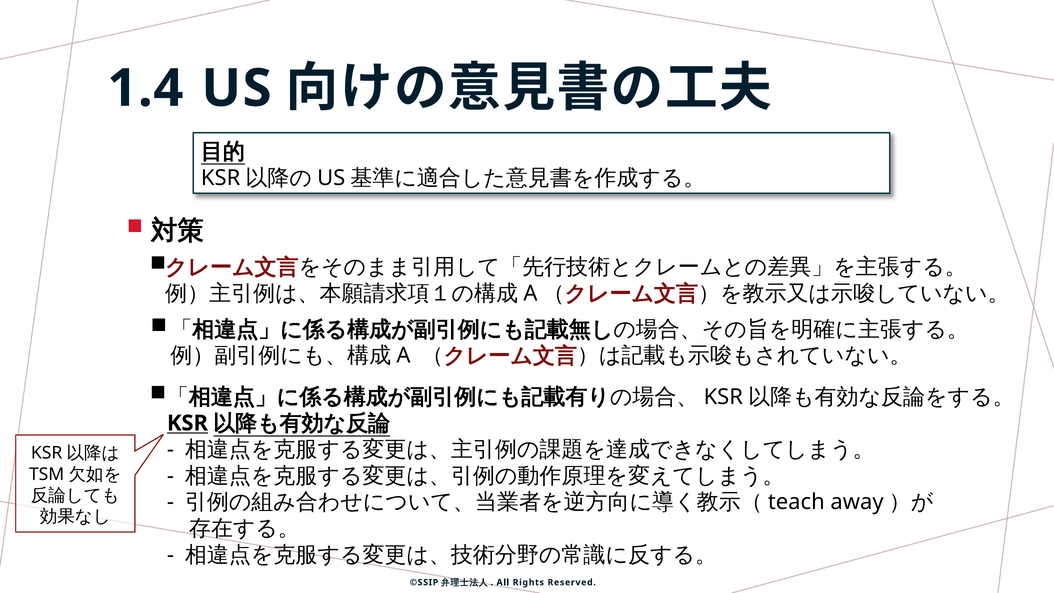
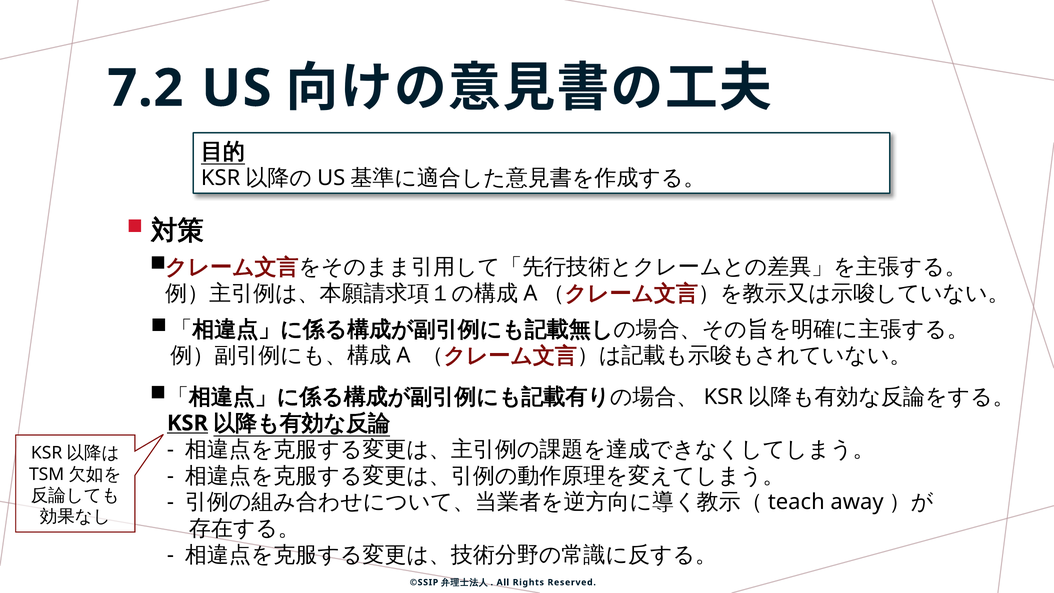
1.4: 1.4 -> 7.2 (145, 88)
